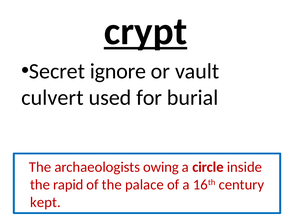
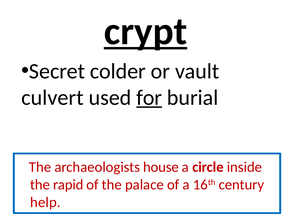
ignore: ignore -> colder (118, 71)
for underline: none -> present (149, 98)
owing: owing -> house (161, 168)
kept: kept -> help (45, 203)
